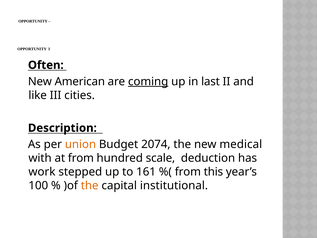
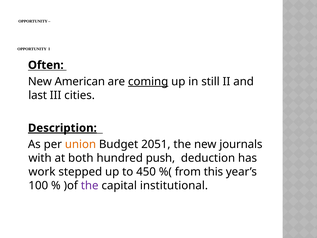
last: last -> still (210, 81)
like: like -> last (38, 95)
Description underline: none -> present (62, 128)
2074: 2074 -> 2051 (156, 144)
medical: medical -> journals (241, 144)
at from: from -> both (81, 158)
scale: scale -> push (160, 158)
161: 161 -> 450 (146, 172)
the colour: orange -> purple (90, 185)
